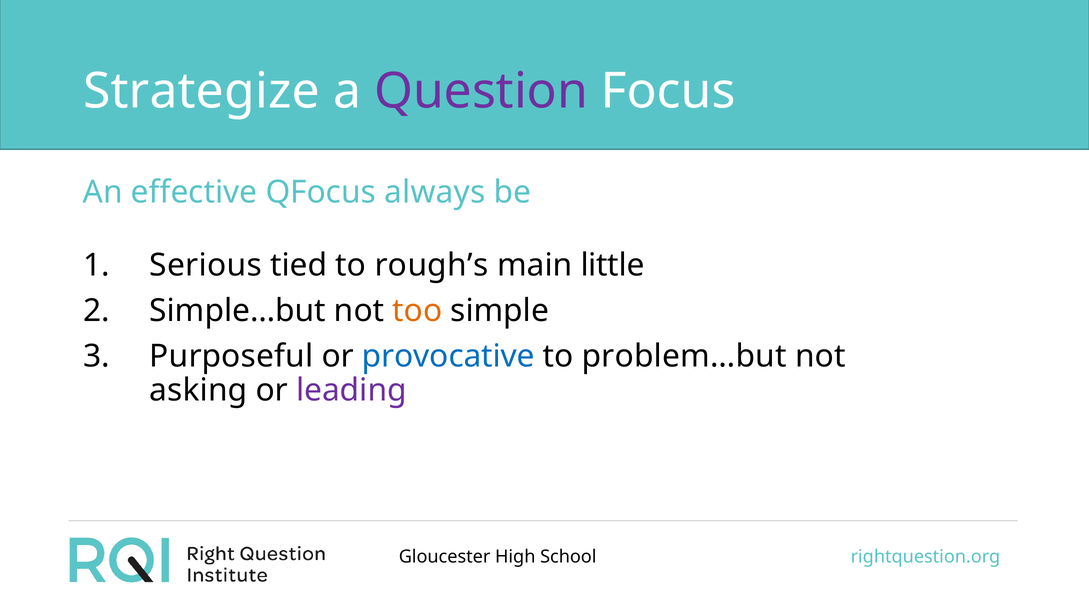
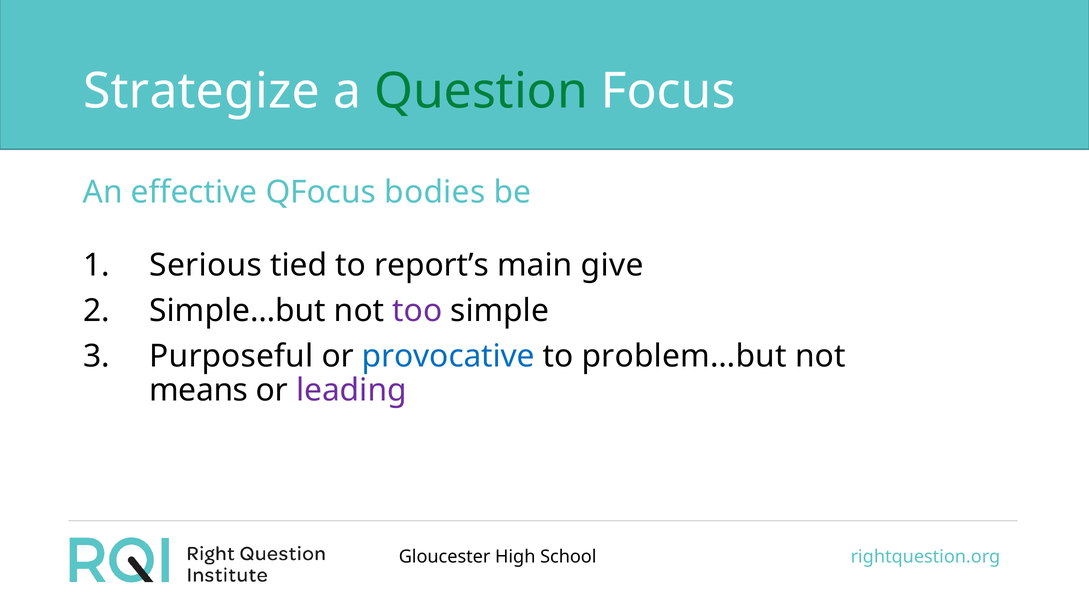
Question colour: purple -> green (481, 91)
always: always -> bodies (435, 193)
rough’s: rough’s -> report’s (432, 265)
little: little -> give (612, 265)
too colour: orange -> purple (417, 311)
asking: asking -> means (199, 391)
